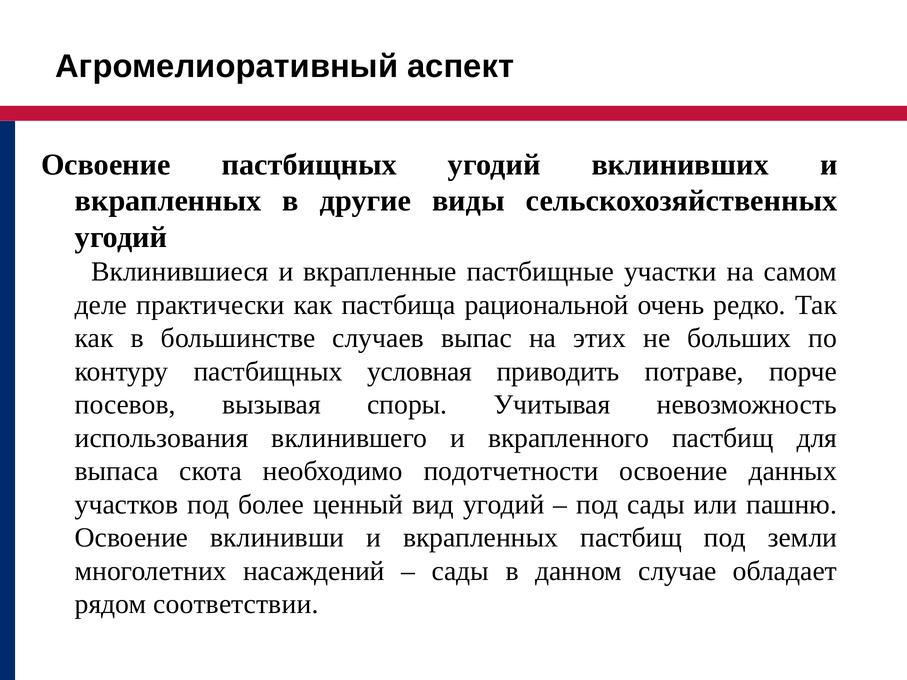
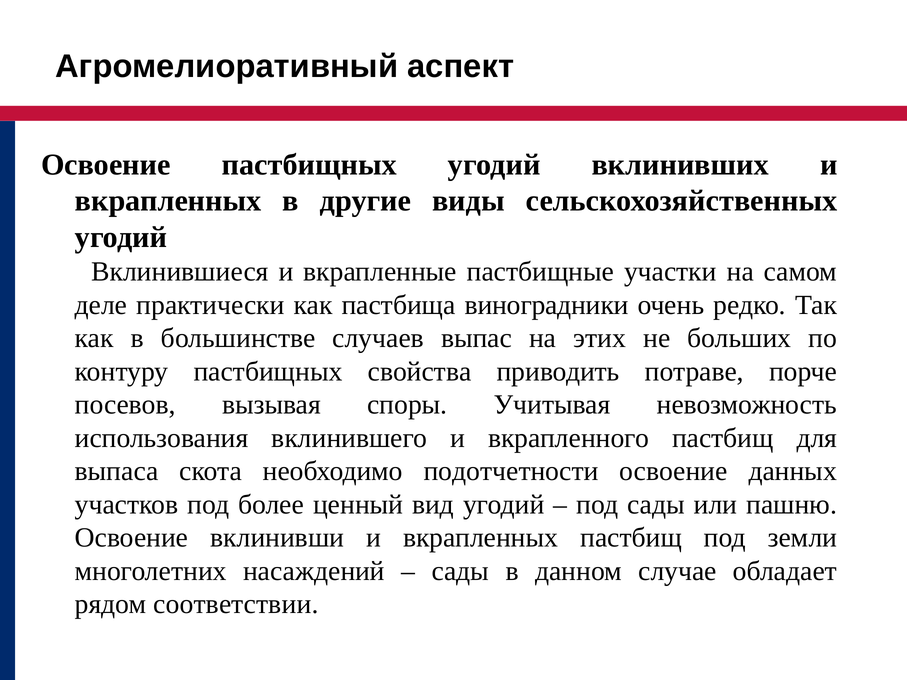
рациональной: рациональной -> виноградники (547, 305)
условная: условная -> свойства (420, 372)
